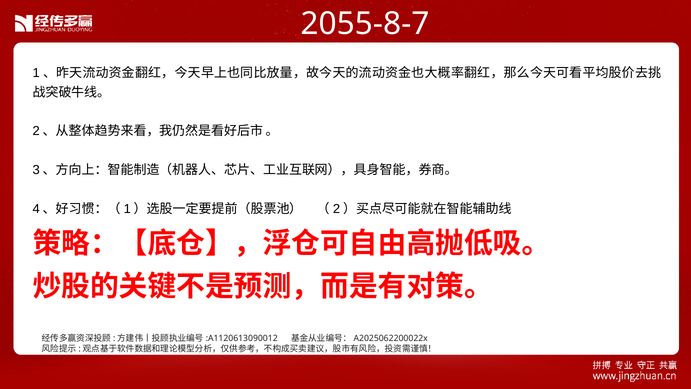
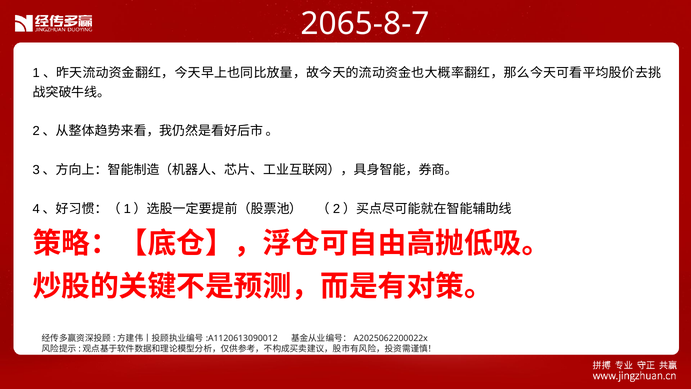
2055-8-7: 2055-8-7 -> 2065-8-7 (365, 24)
